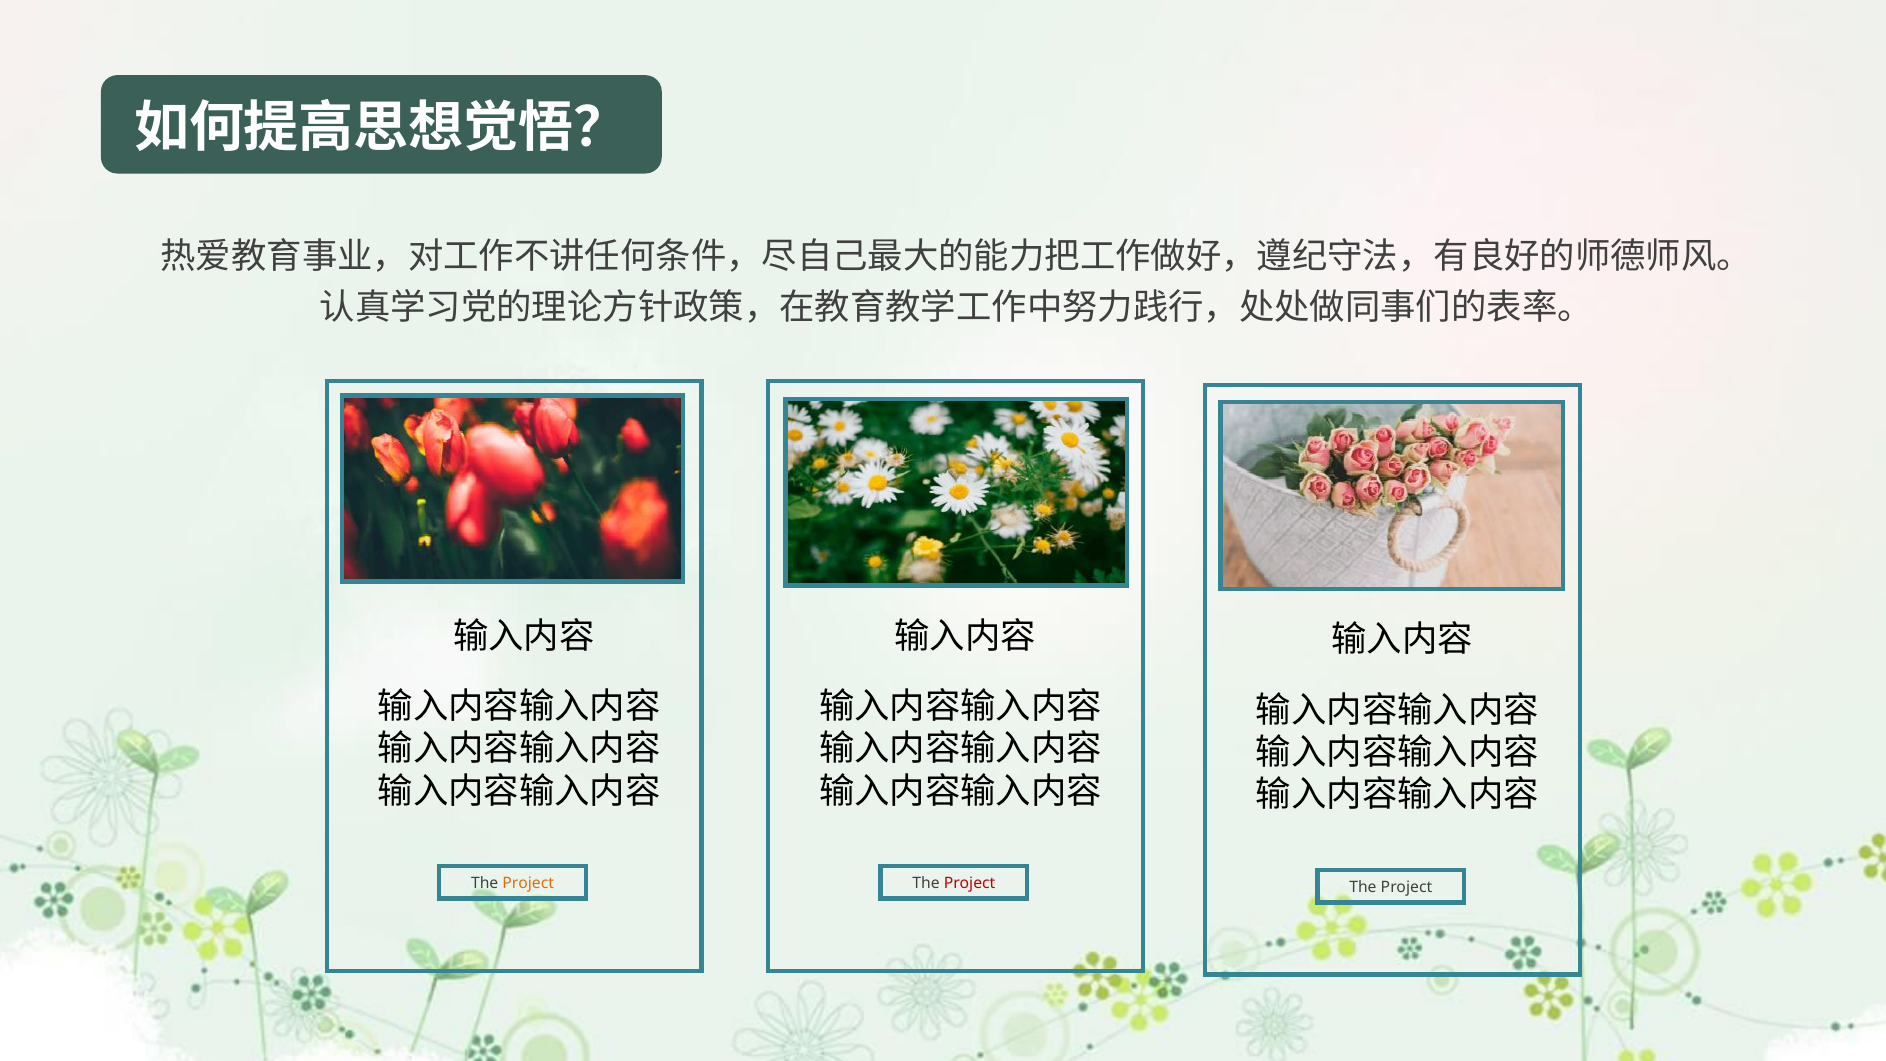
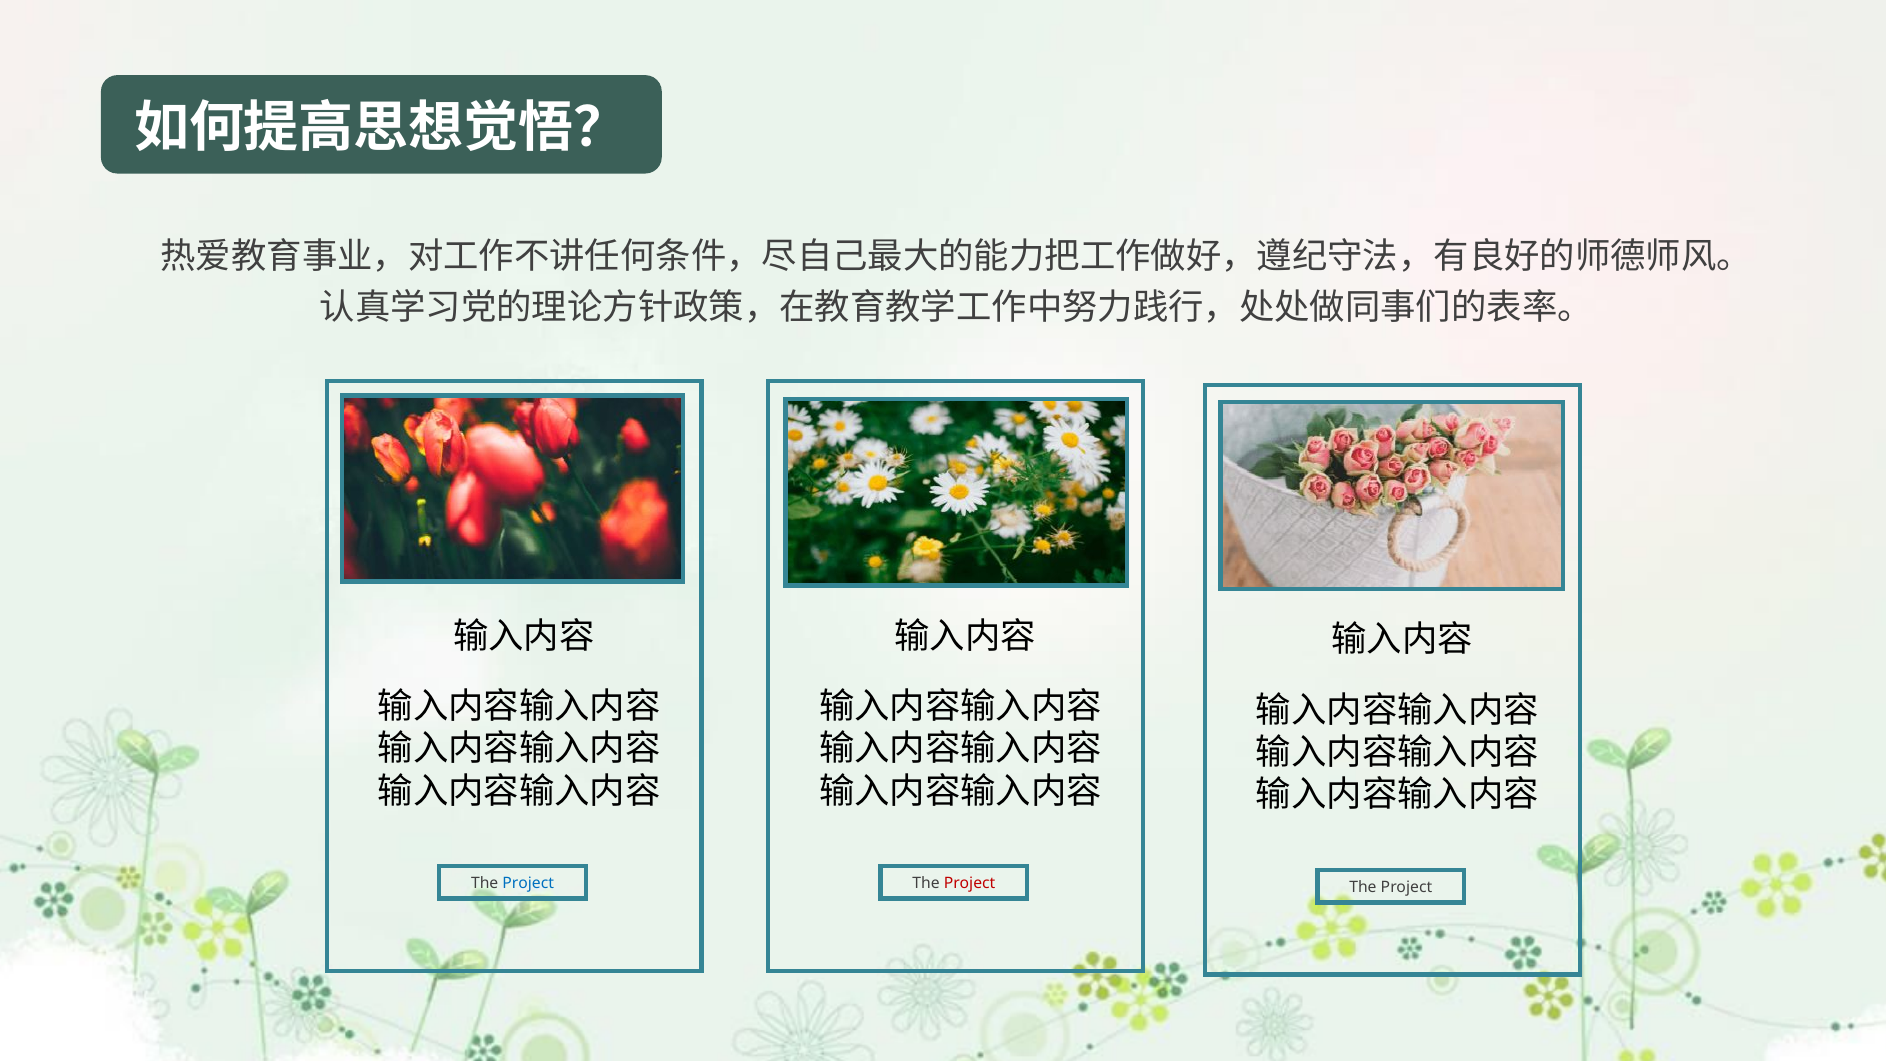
Project colour: orange -> blue (528, 883)
